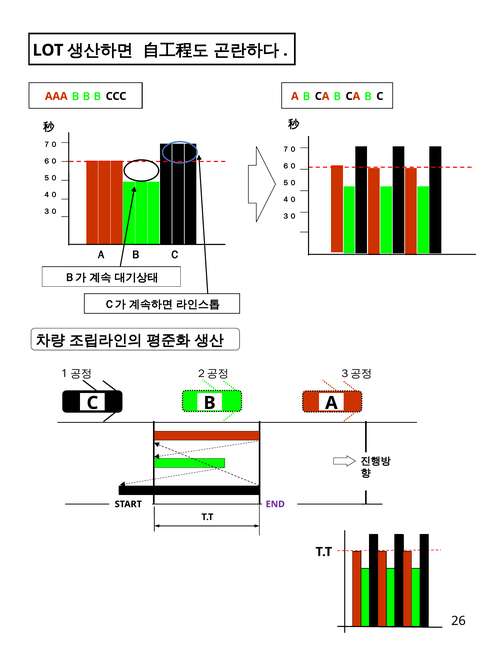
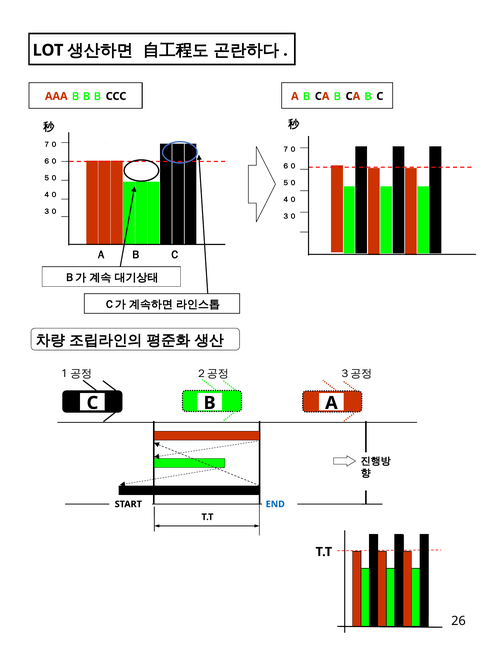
END colour: purple -> blue (275, 504)
